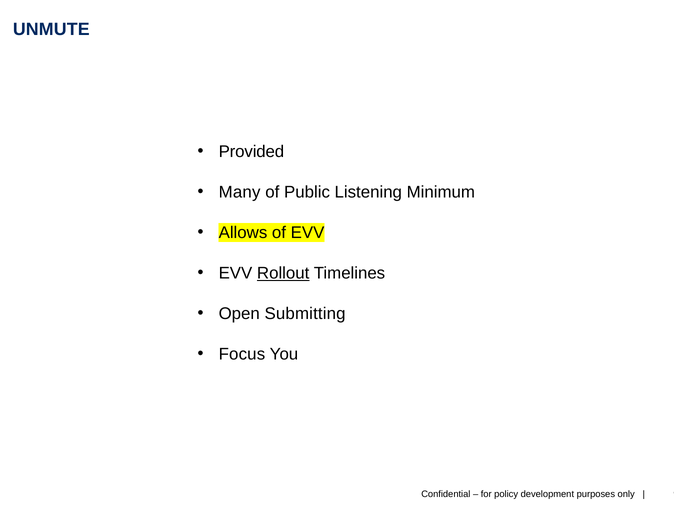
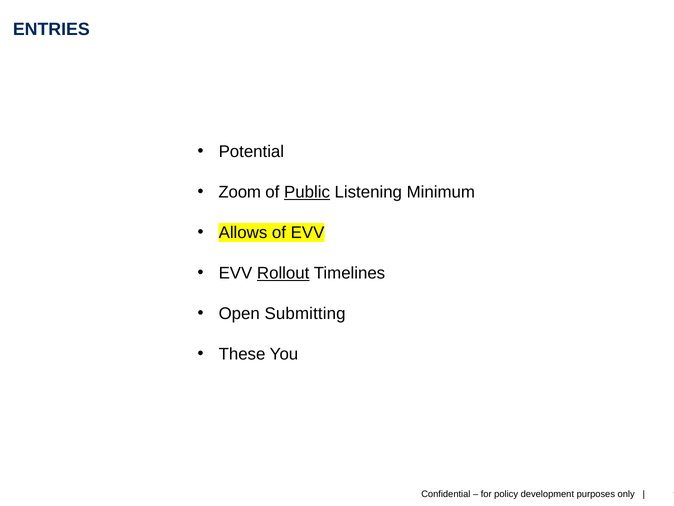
UNMUTE: UNMUTE -> ENTRIES (51, 29)
Provided: Provided -> Potential (251, 152)
Many: Many -> Zoom (240, 192)
Public underline: none -> present (307, 192)
Focus: Focus -> These (242, 354)
